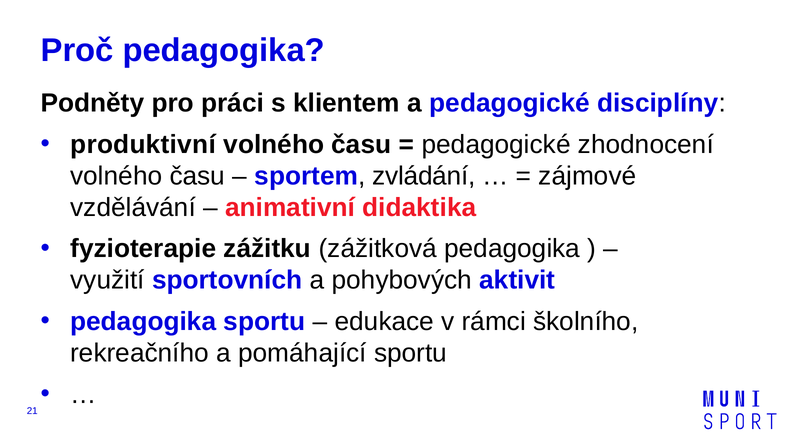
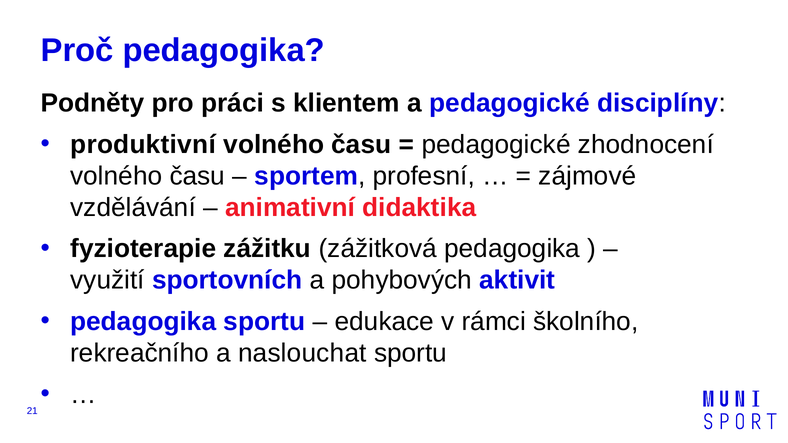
zvládání: zvládání -> profesní (424, 176)
pomáhající: pomáhající -> naslouchat (302, 353)
